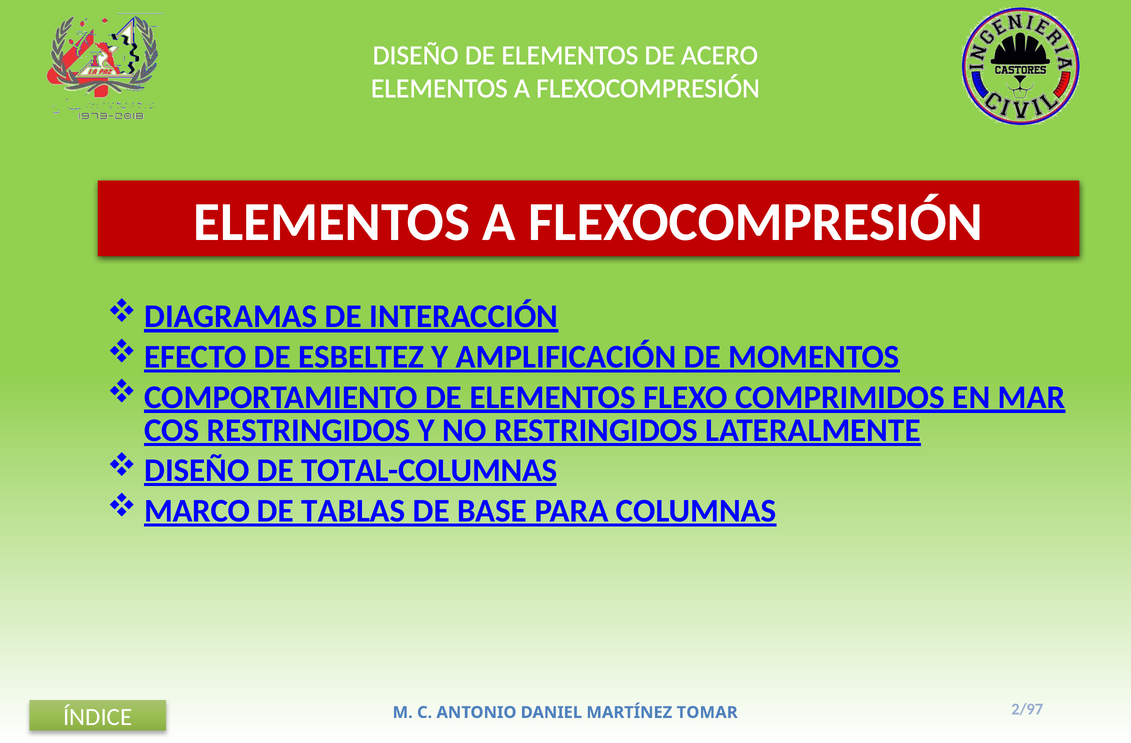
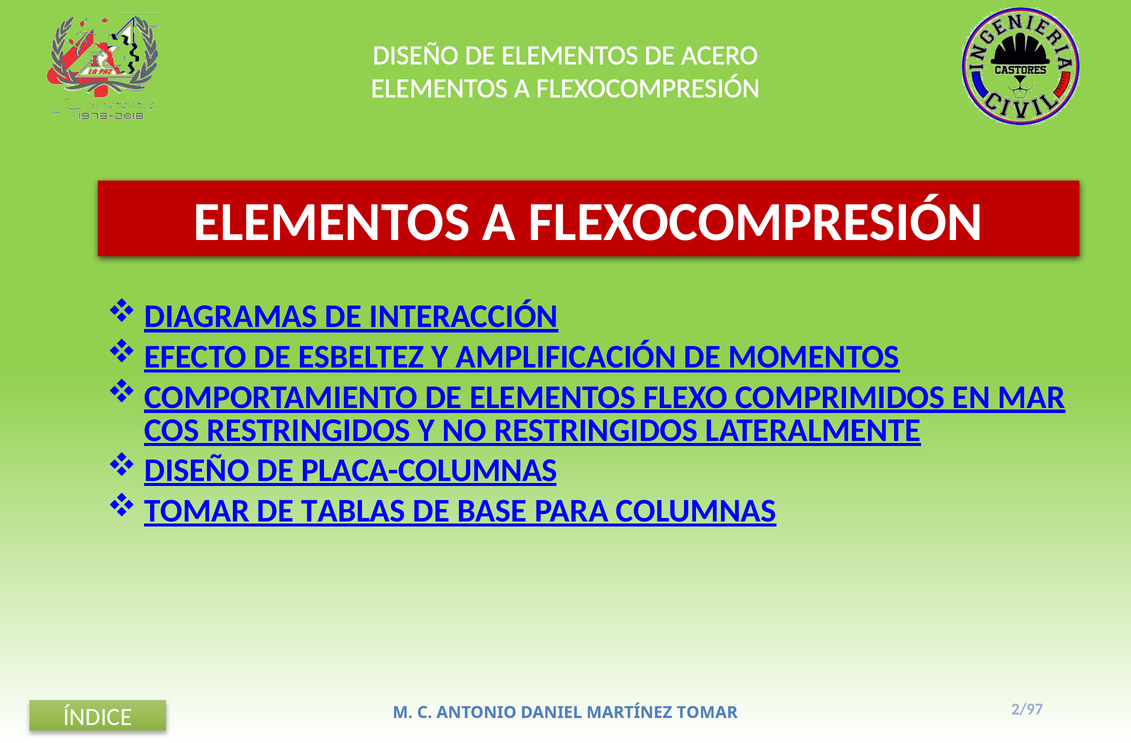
TOTAL-COLUMNAS: TOTAL-COLUMNAS -> PLACA-COLUMNAS (429, 470)
MARCO: MARCO -> TOMAR (197, 511)
